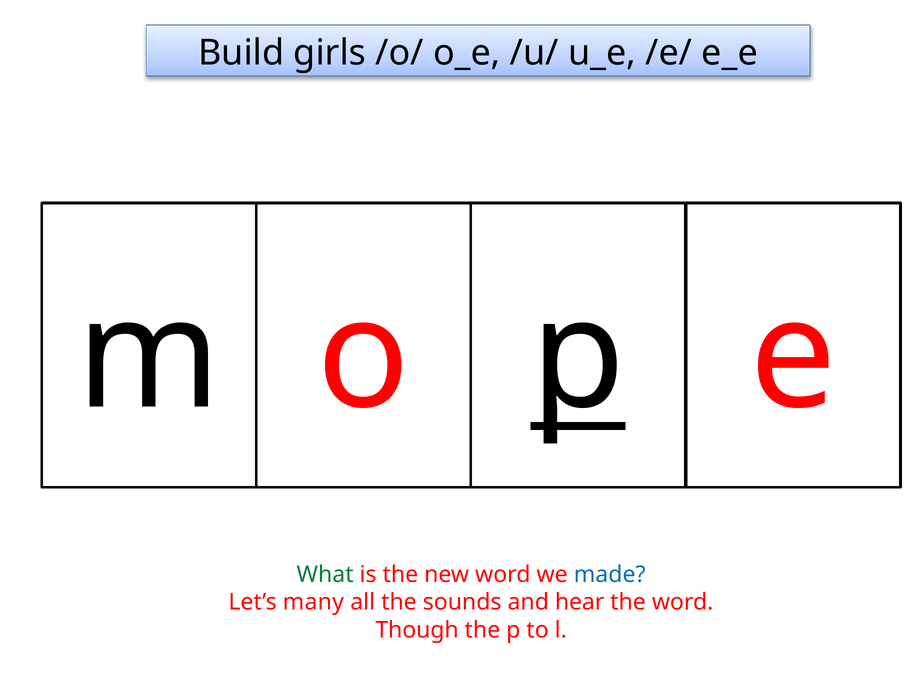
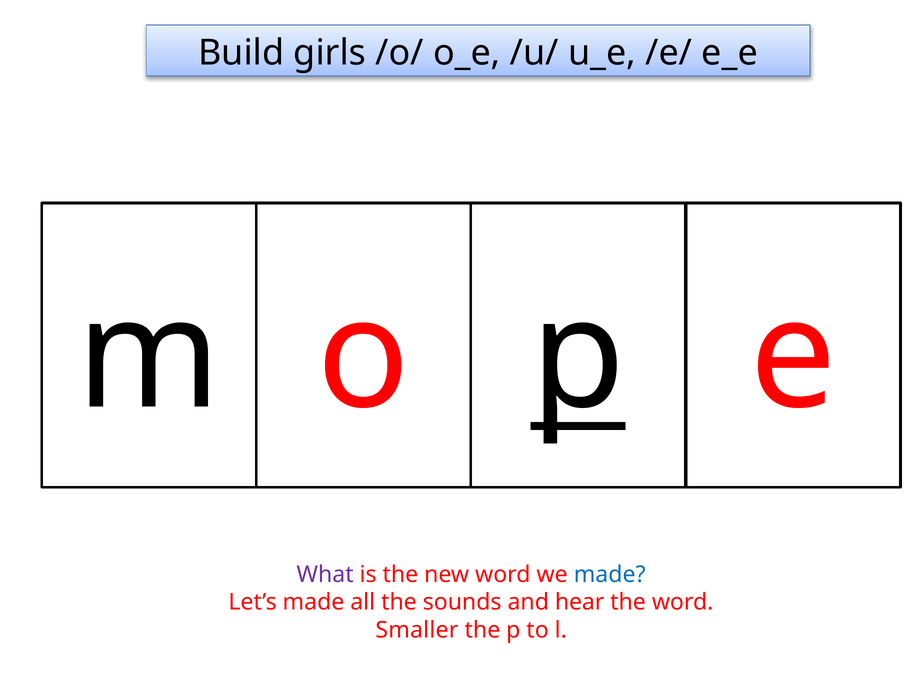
What colour: green -> purple (325, 575)
Let’s many: many -> made (313, 602)
Though: Though -> Smaller (417, 630)
